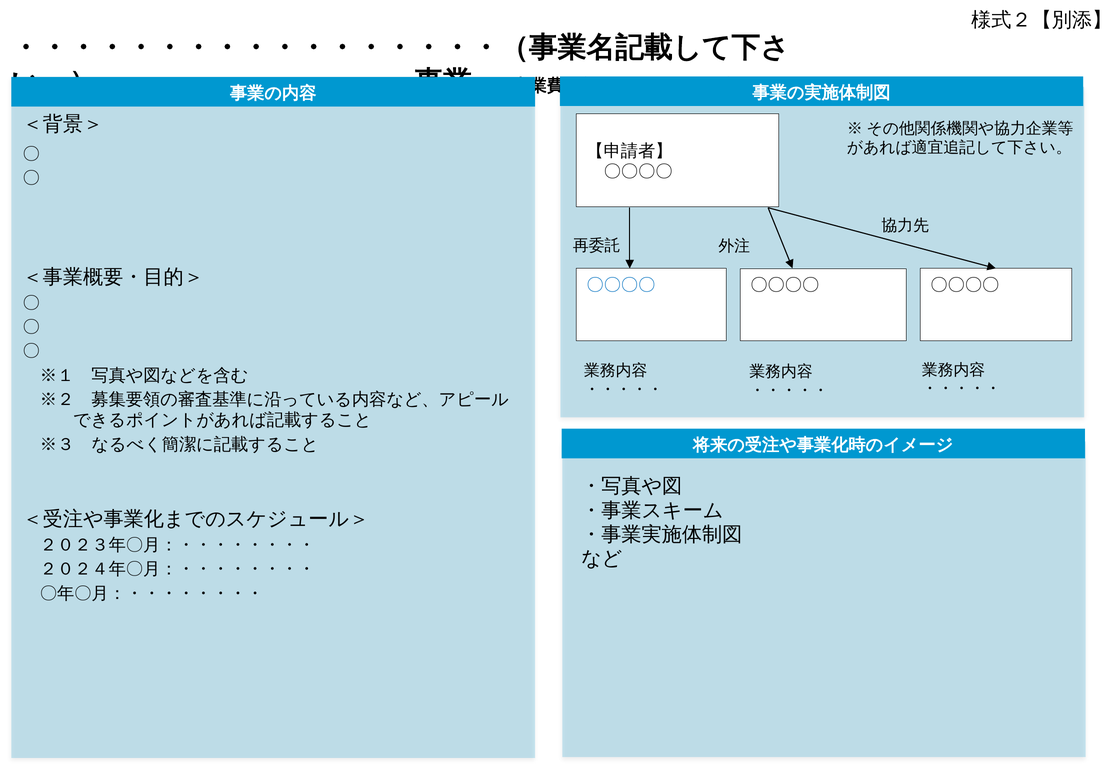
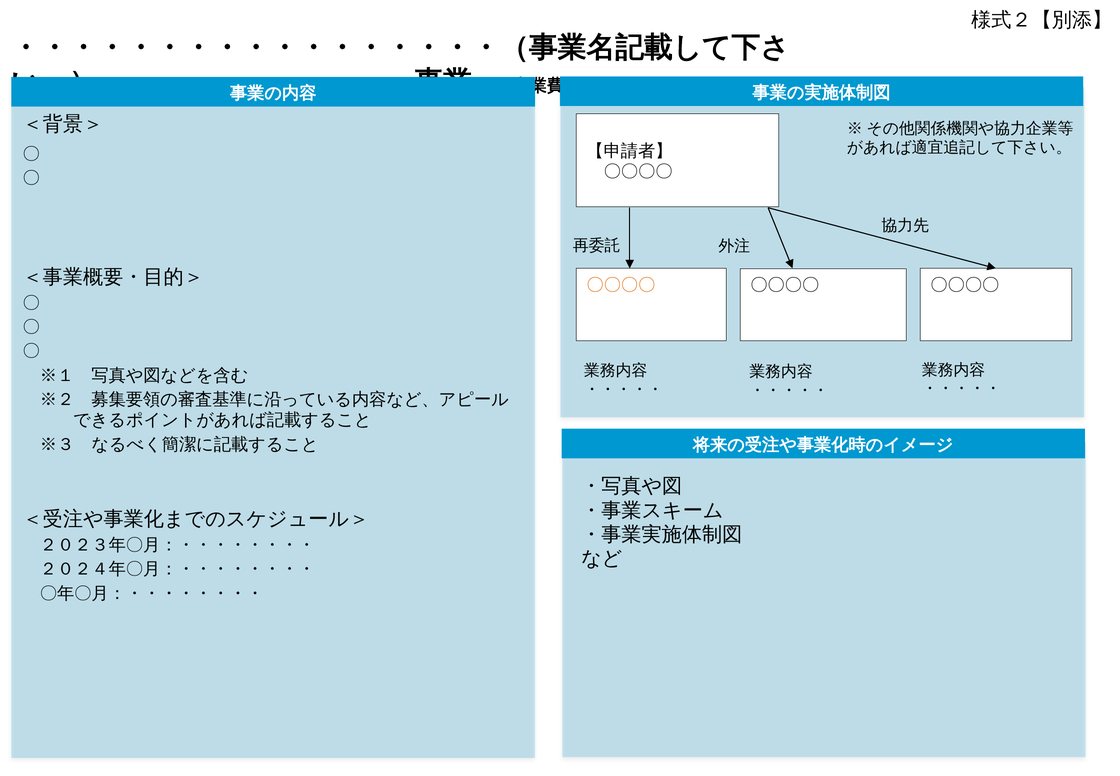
〇〇〇〇 colour: blue -> orange (621, 285)
